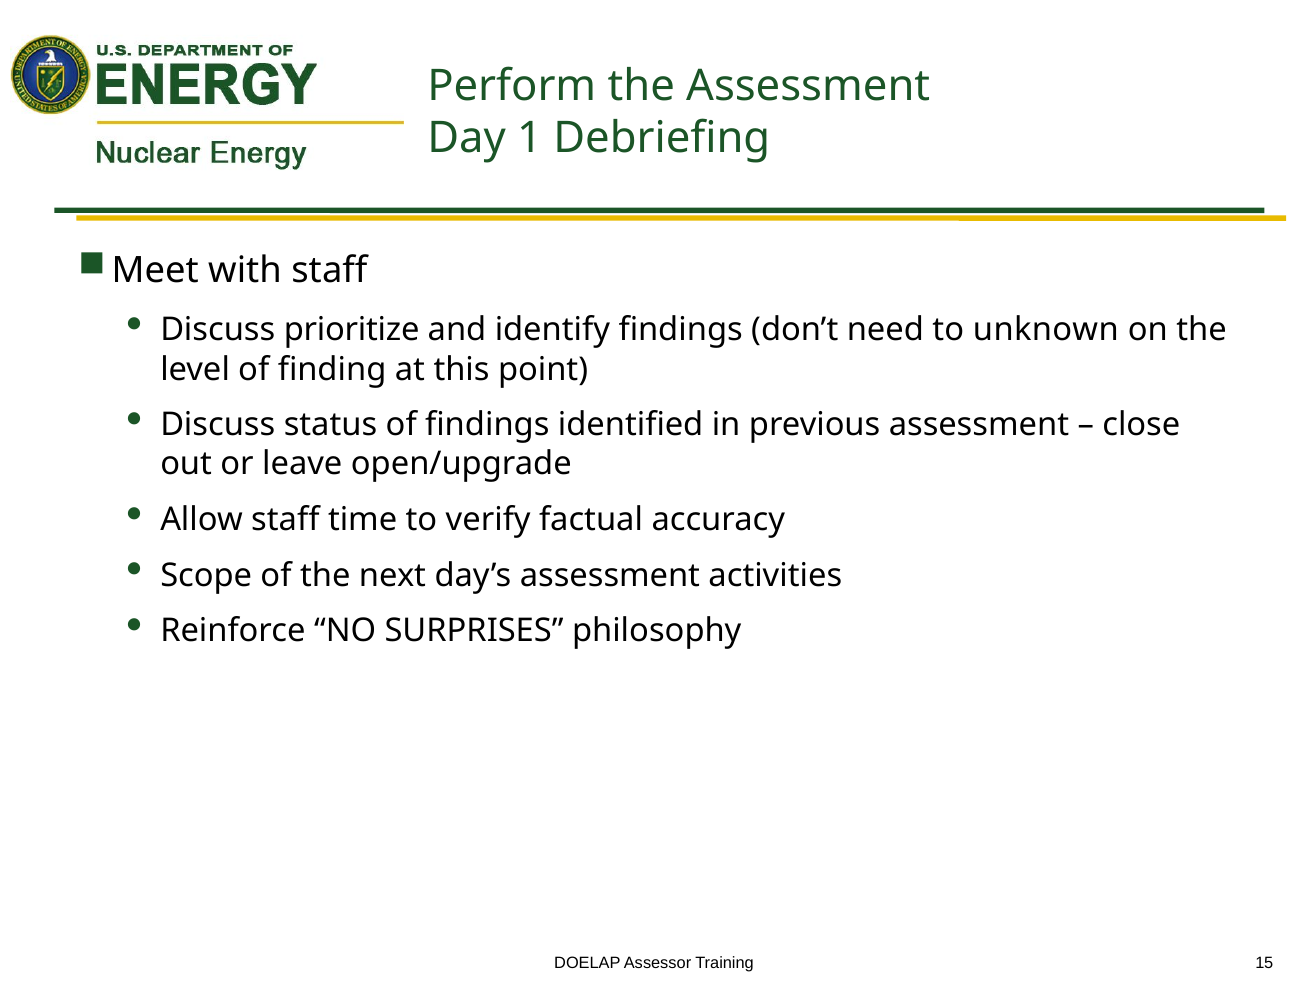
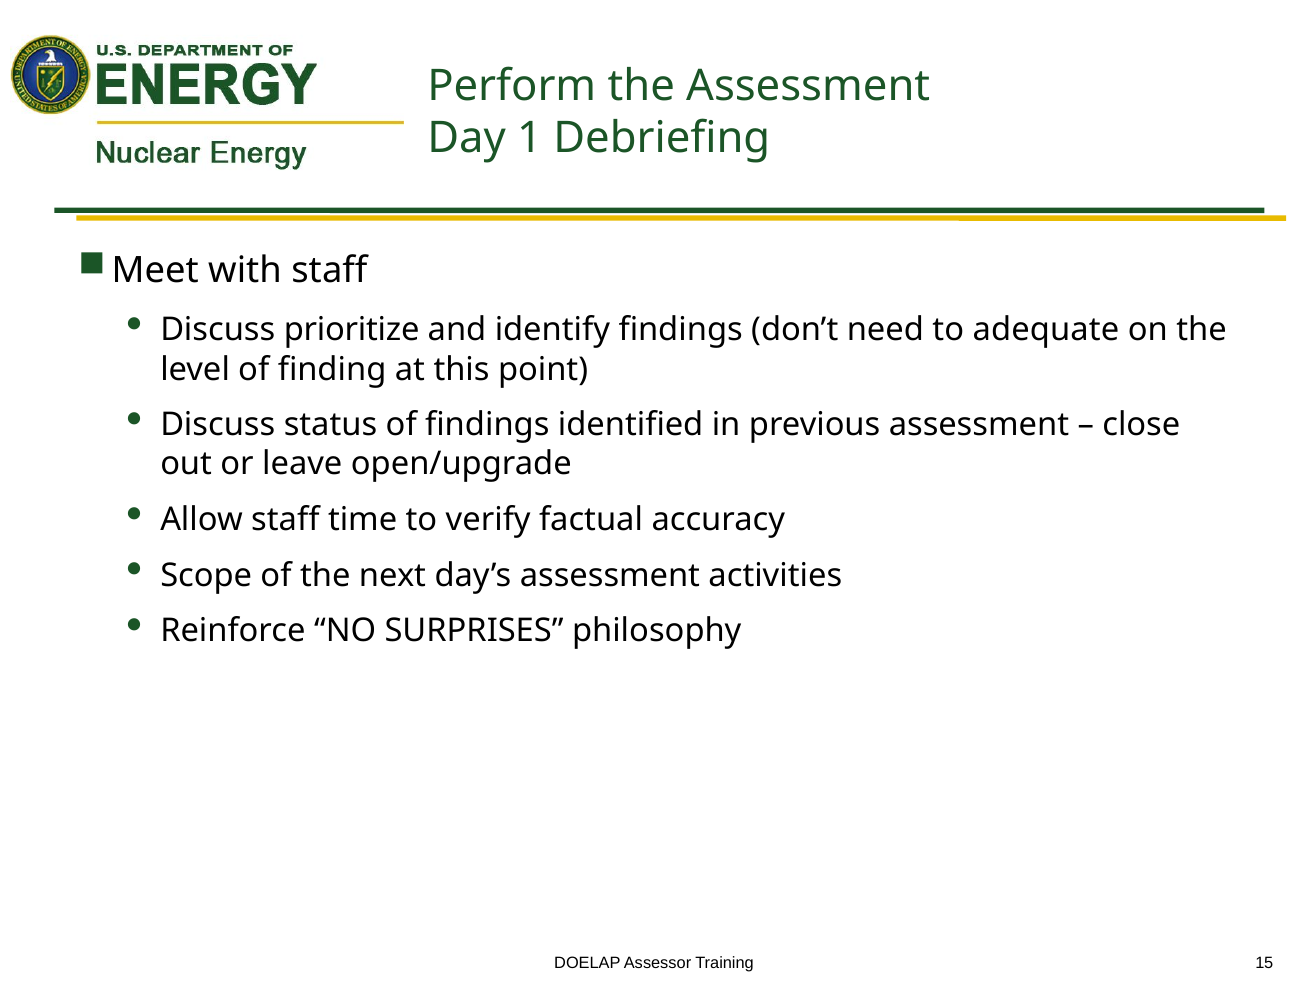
unknown: unknown -> adequate (1046, 330)
